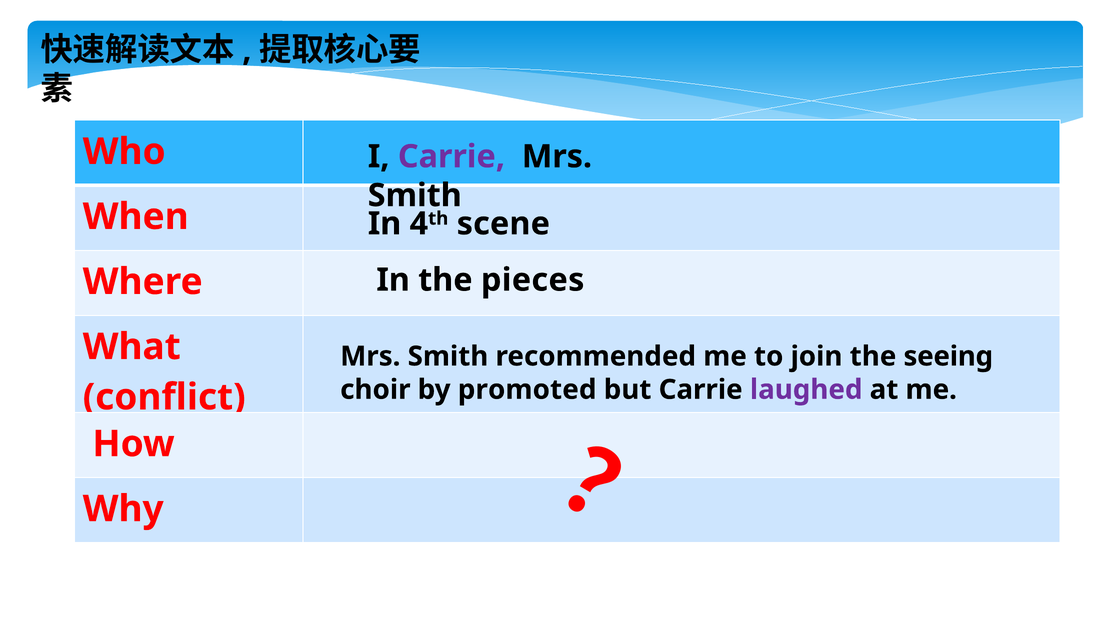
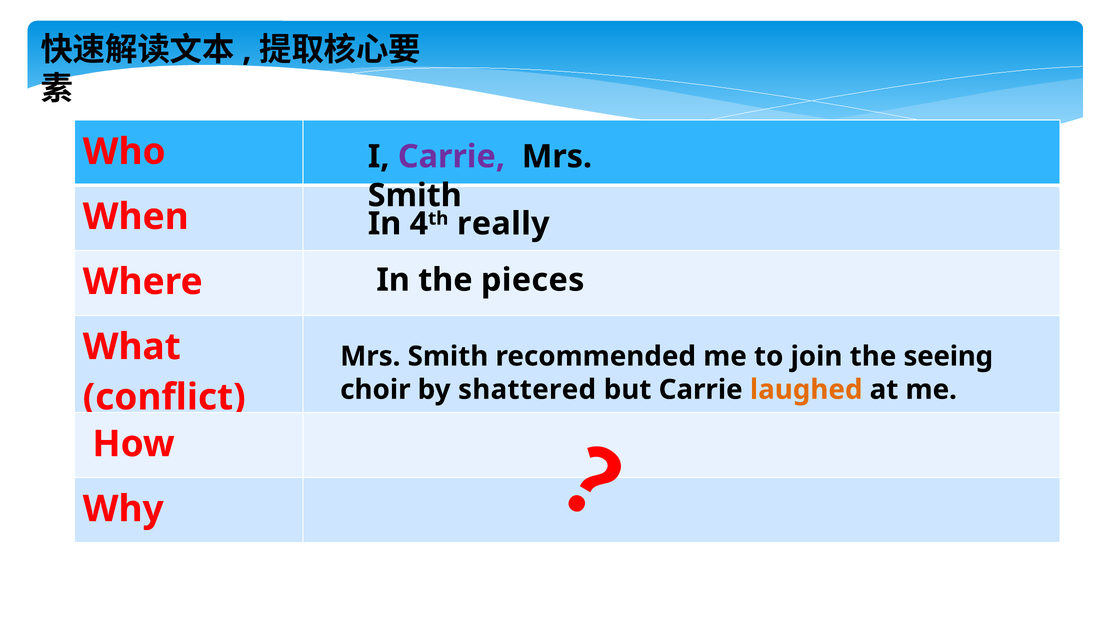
scene: scene -> really (503, 224)
promoted: promoted -> shattered (527, 390)
laughed colour: purple -> orange (806, 390)
